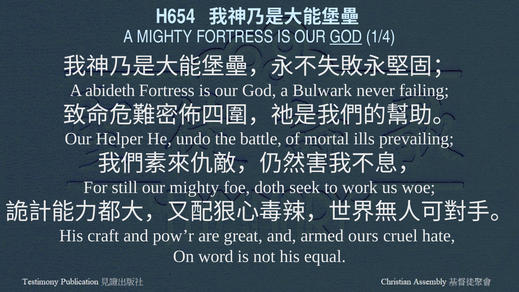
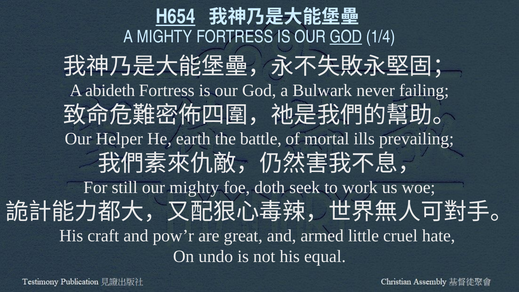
H654 underline: none -> present (175, 17)
undo: undo -> earth (193, 139)
ours: ours -> little (363, 236)
word: word -> undo (216, 257)
